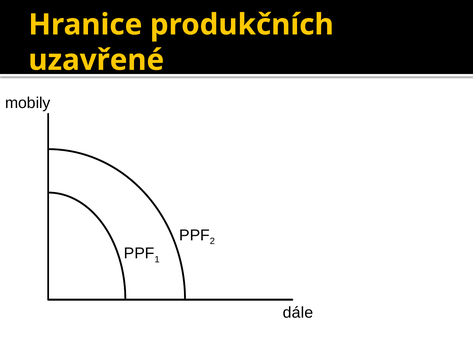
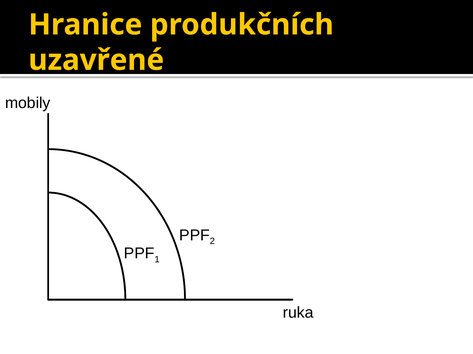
dále: dále -> ruka (298, 313)
